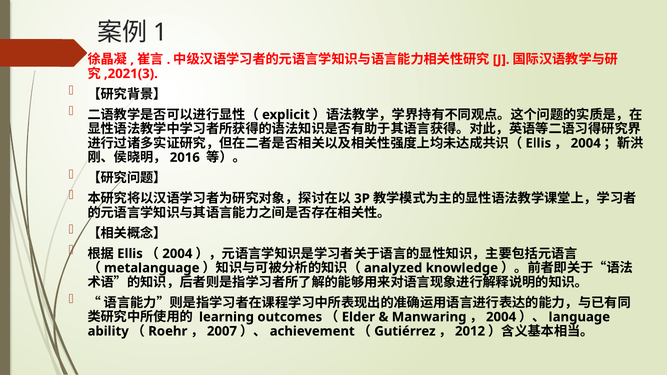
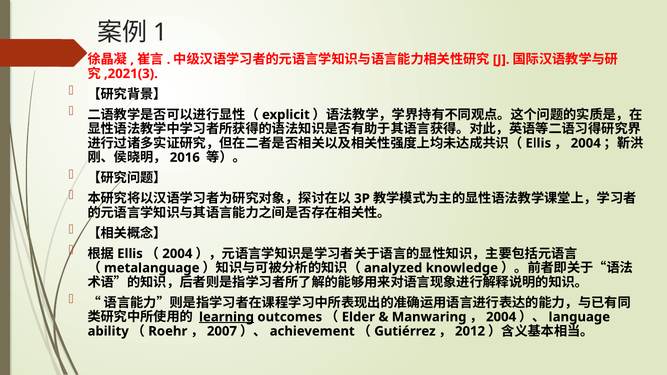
learning underline: none -> present (226, 317)
